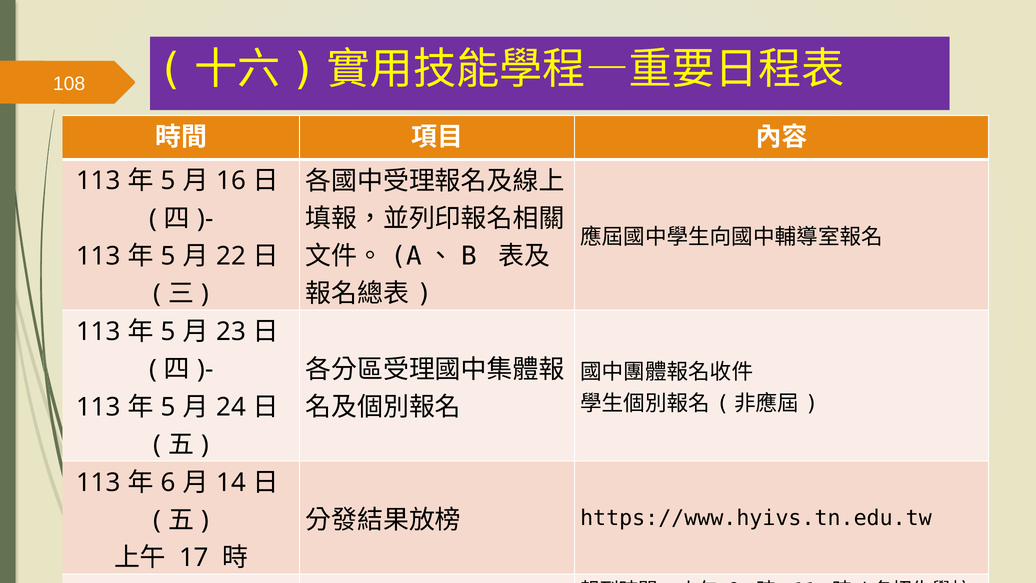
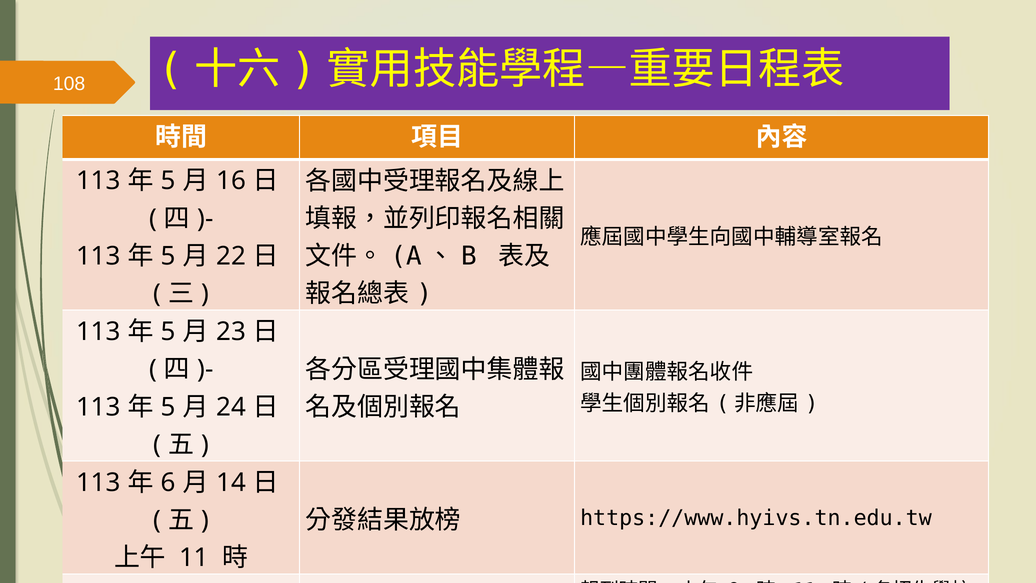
17: 17 -> 11 (194, 558)
